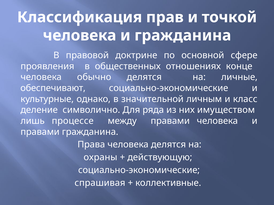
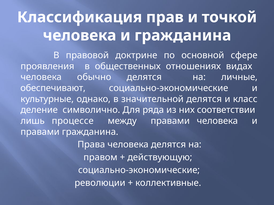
конце: конце -> видах (239, 66)
значительной личным: личным -> делятся (204, 99)
имуществом: имуществом -> соответствии (226, 110)
охраны: охраны -> правом (100, 158)
спрашивая: спрашивая -> революции (100, 183)
